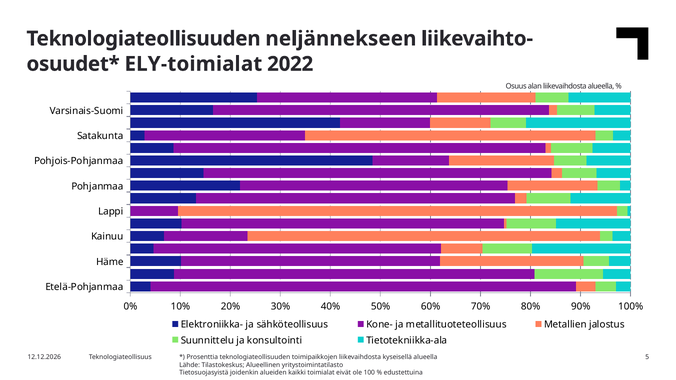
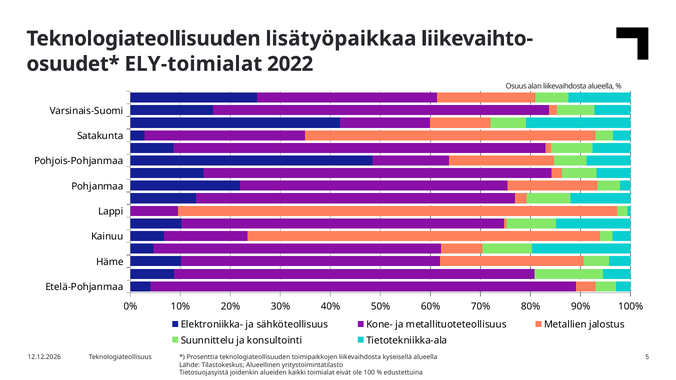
neljännekseen: neljännekseen -> lisätyöpaikkaa (341, 39)
